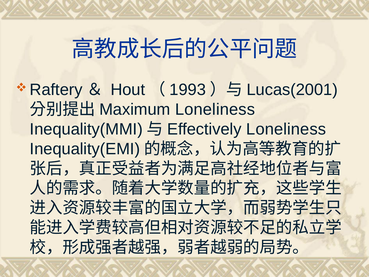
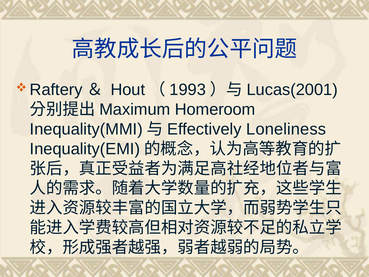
Loneliness: Loneliness -> Homeroom (215, 109)
